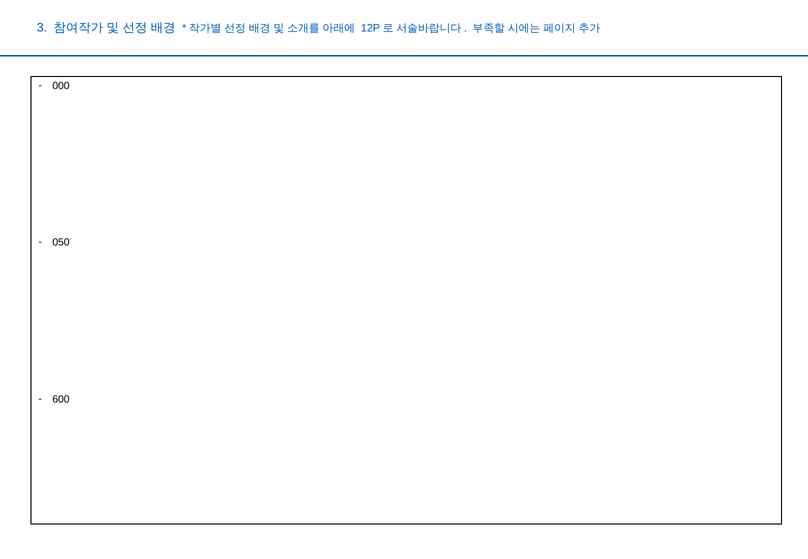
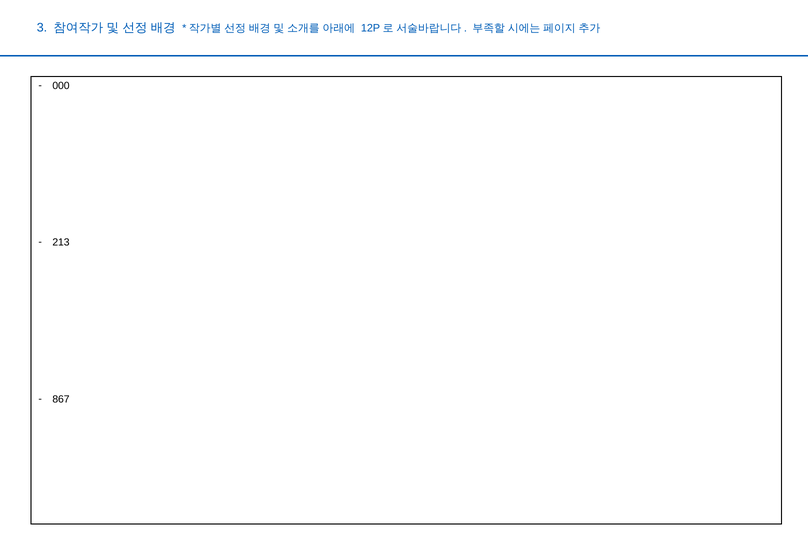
050: 050 -> 213 (61, 243)
600: 600 -> 867 (61, 400)
